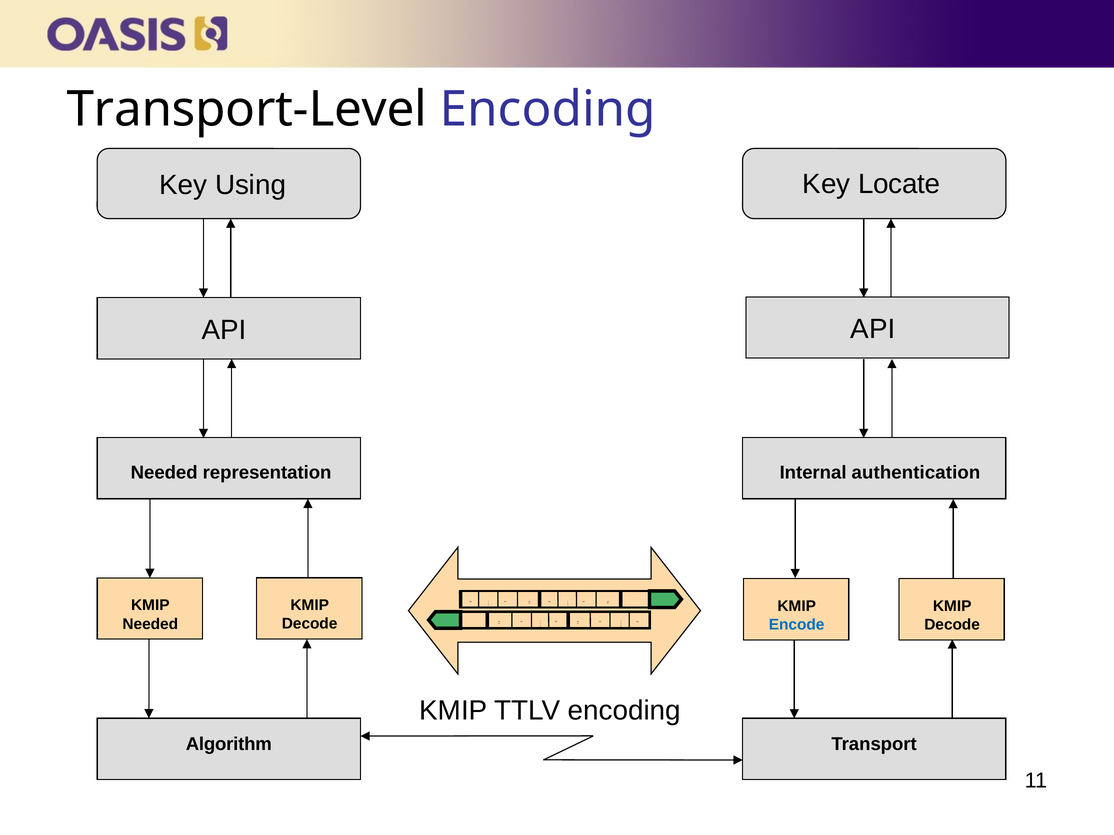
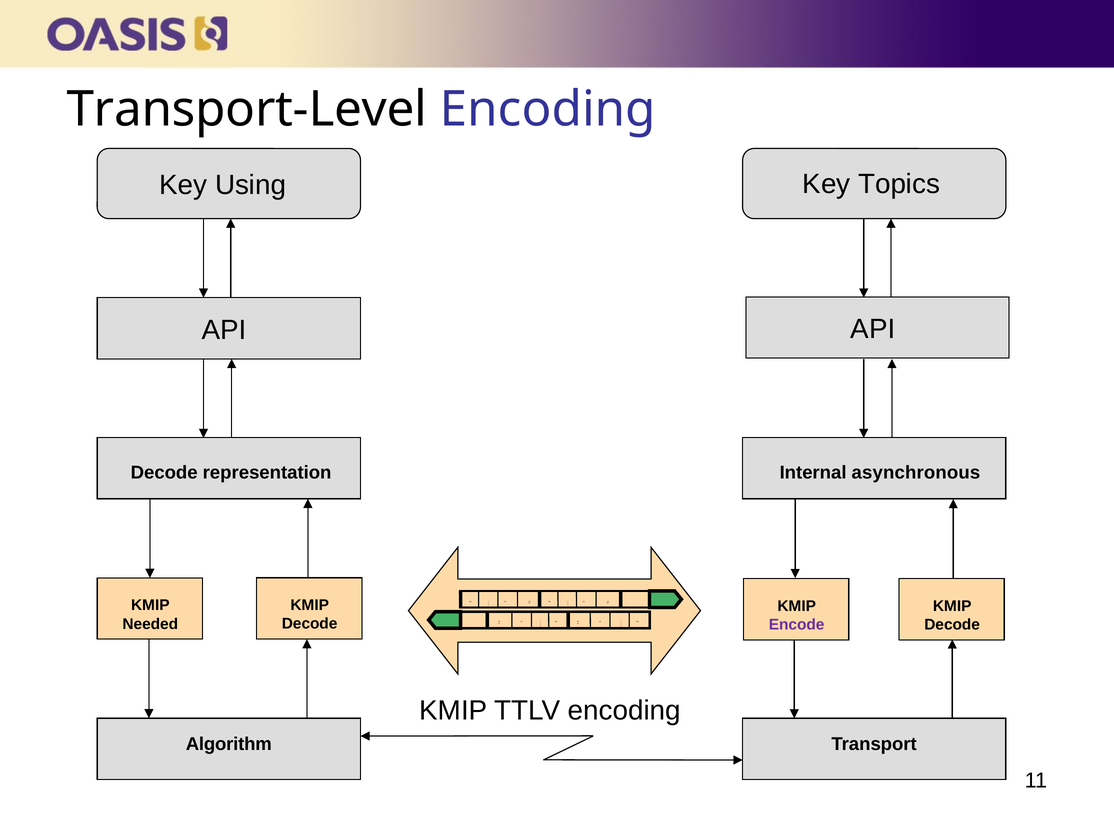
Locate: Locate -> Topics (899, 184)
Needed: Needed -> Decode (164, 473)
authentication: authentication -> asynchronous (916, 473)
Encode colour: blue -> purple (797, 625)
